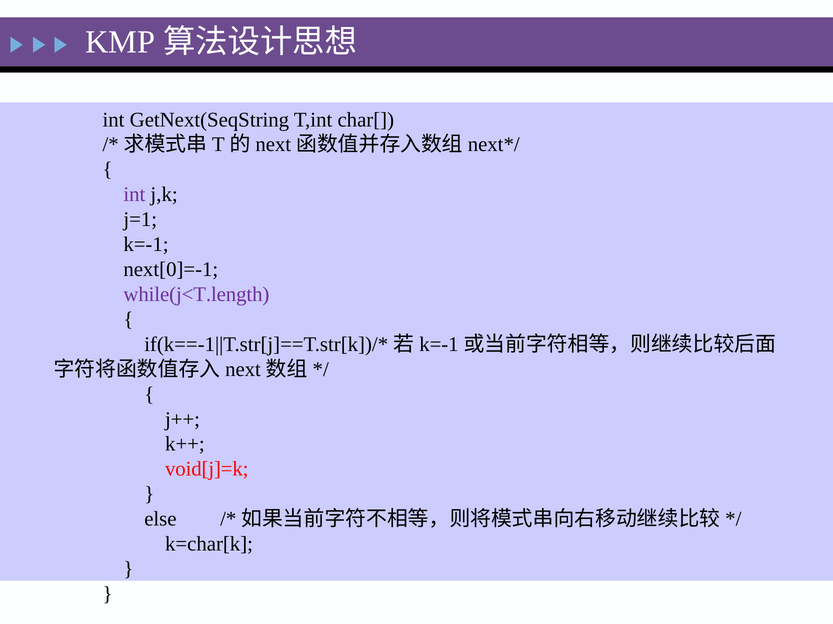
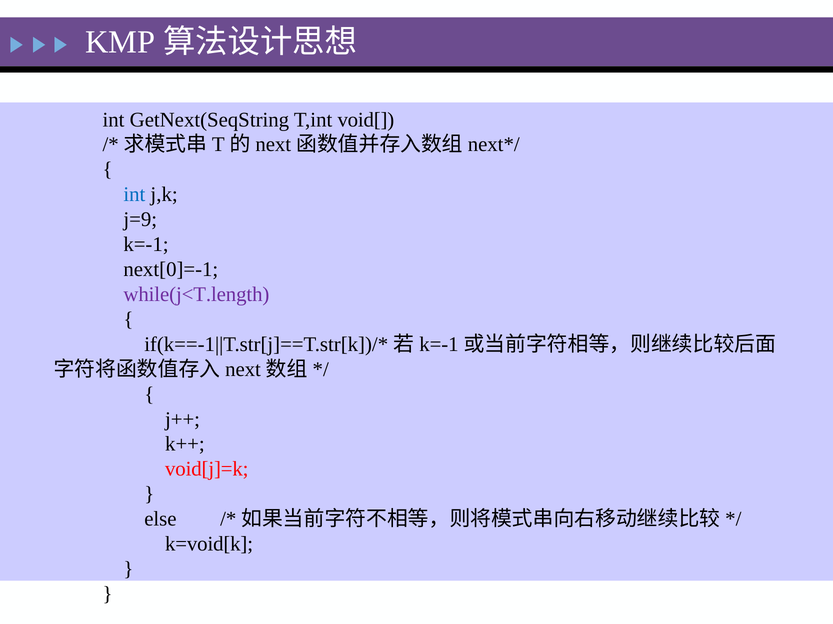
char[: char[ -> void[ (366, 120)
int colour: purple -> blue (134, 195)
j=1: j=1 -> j=9 (140, 220)
k=char[k: k=char[k -> k=void[k (209, 545)
